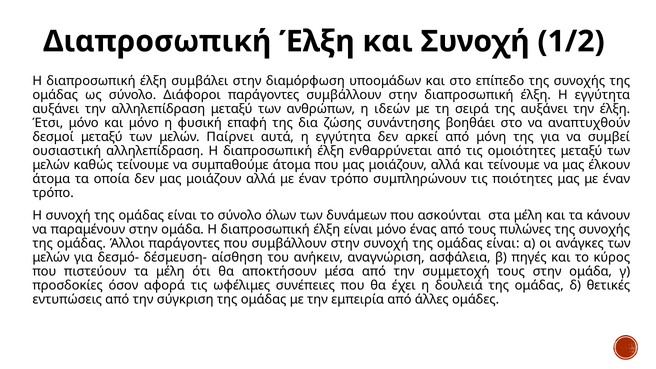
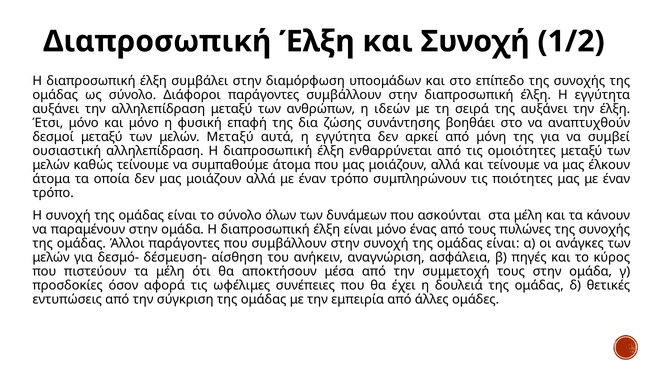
μελών Παίρνει: Παίρνει -> Μεταξύ (230, 137)
